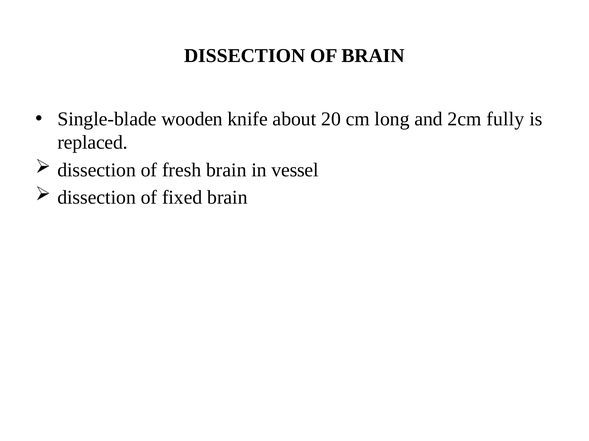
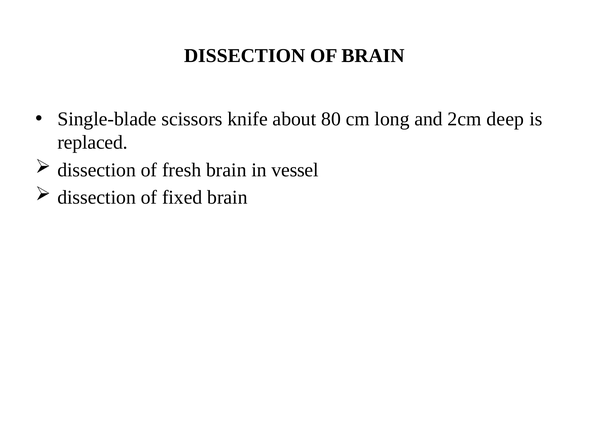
wooden: wooden -> scissors (192, 119)
20: 20 -> 80 (331, 119)
fully: fully -> deep (505, 119)
